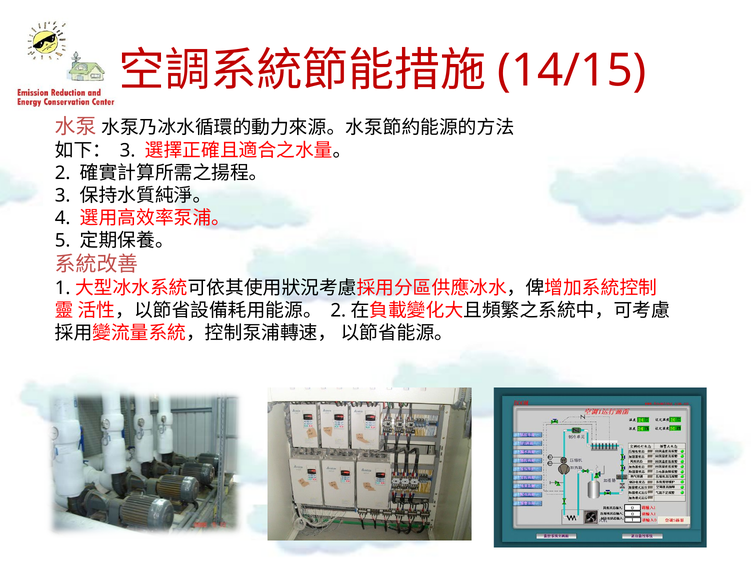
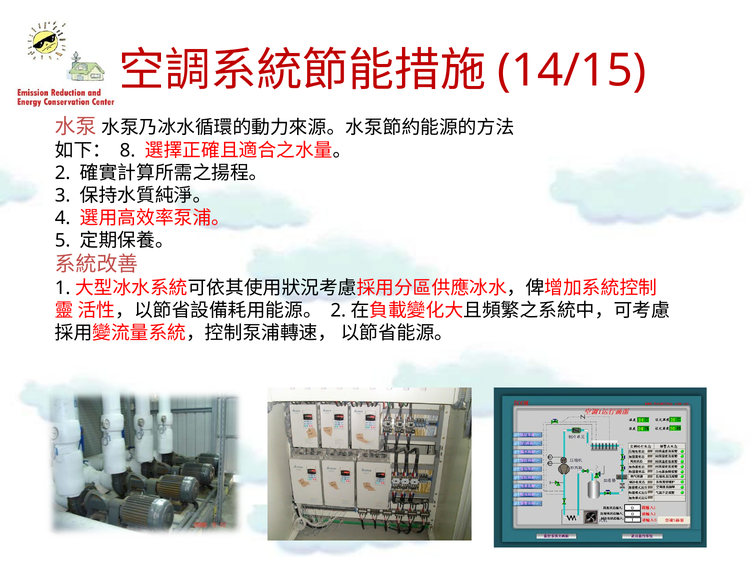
3: 3 -> 8 (128, 151)
